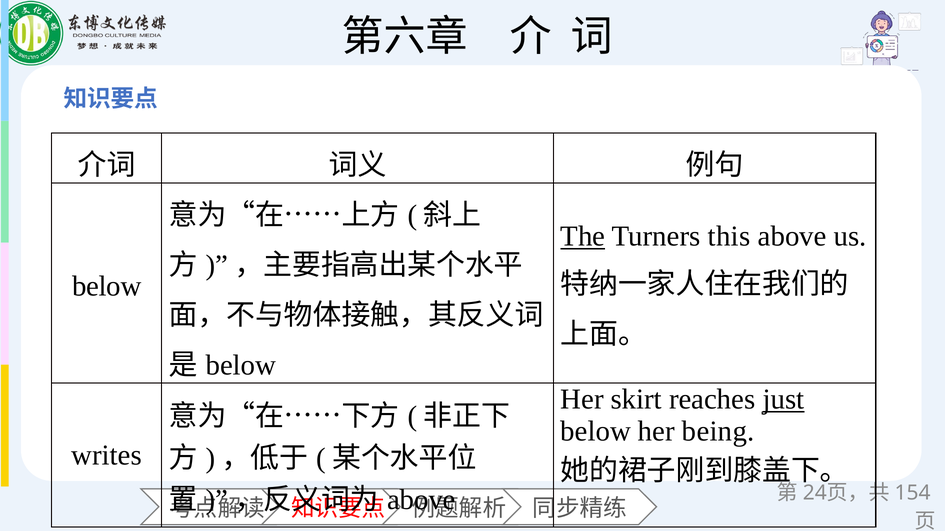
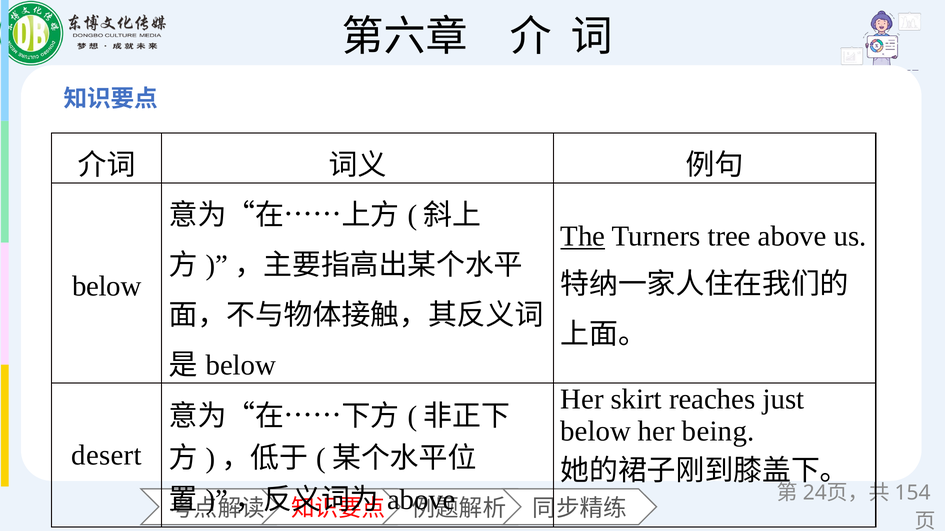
this: this -> tree (729, 237)
just underline: present -> none (783, 400)
writes: writes -> desert (106, 456)
